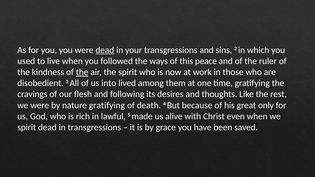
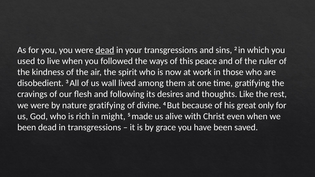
the underline: present -> none (82, 72)
into: into -> wall (109, 83)
death: death -> divine (149, 105)
lawful: lawful -> might (113, 116)
spirit: spirit -> been (27, 127)
